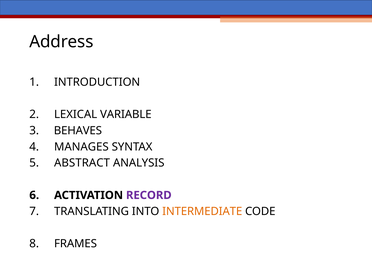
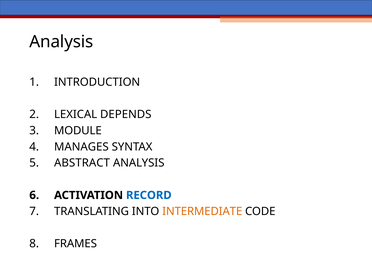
Address: Address -> Analysis (61, 42)
VARIABLE: VARIABLE -> DEPENDS (126, 114)
BEHAVES: BEHAVES -> MODULE (78, 131)
RECORD colour: purple -> blue (149, 195)
